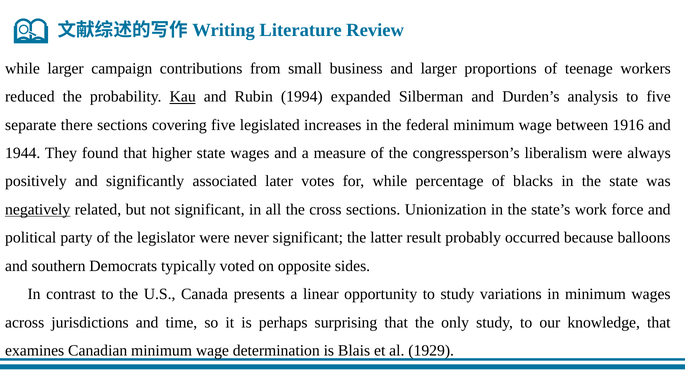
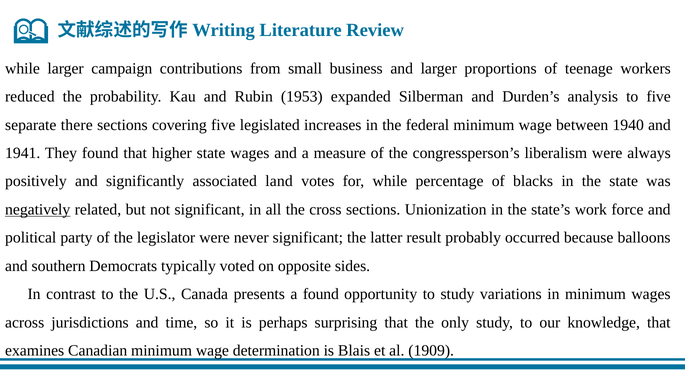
Kau underline: present -> none (183, 97)
1994: 1994 -> 1953 (302, 97)
1916: 1916 -> 1940 (628, 125)
1944: 1944 -> 1941 (23, 153)
later: later -> land (279, 181)
a linear: linear -> found (321, 294)
1929: 1929 -> 1909 (431, 351)
